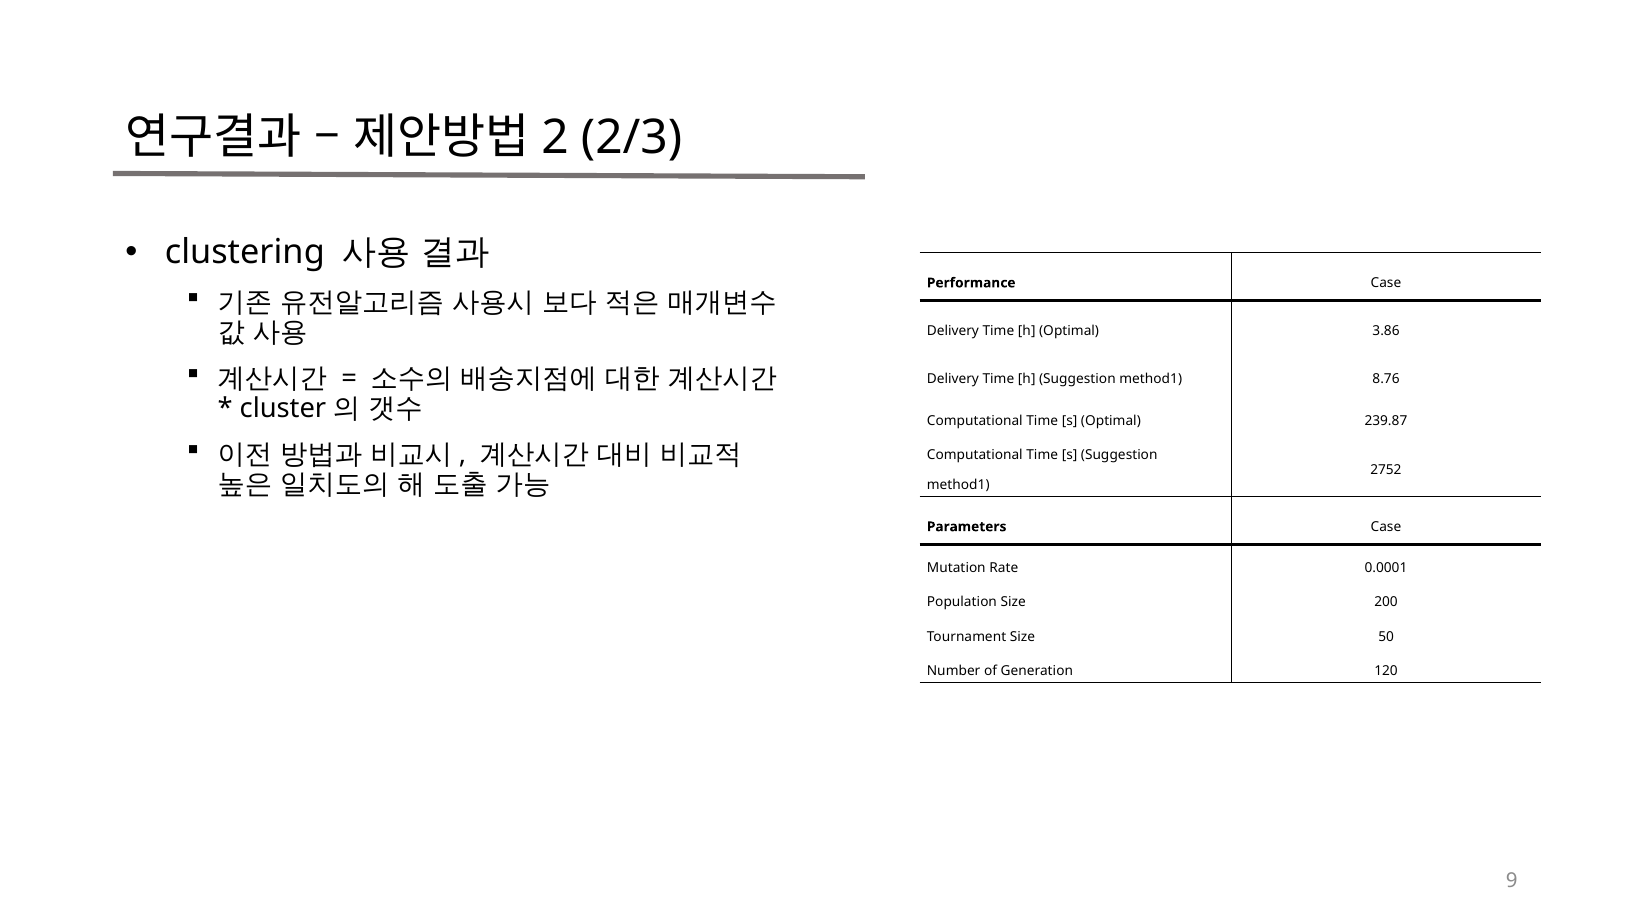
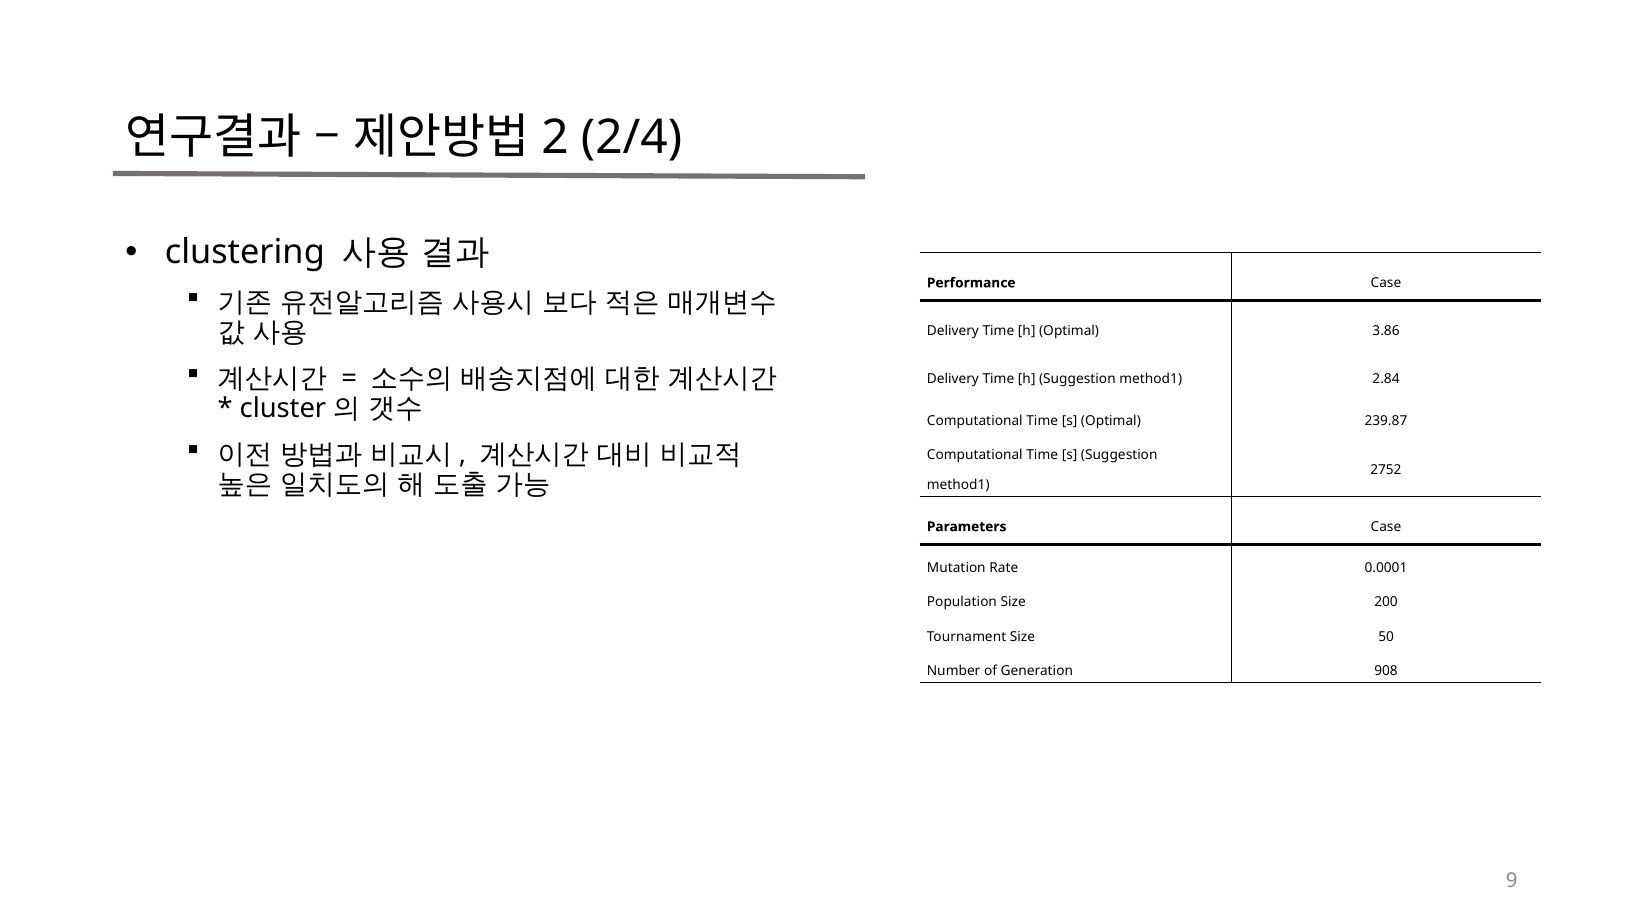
2/3: 2/3 -> 2/4 (632, 138)
8.76: 8.76 -> 2.84 (1386, 379)
120: 120 -> 908 (1386, 671)
